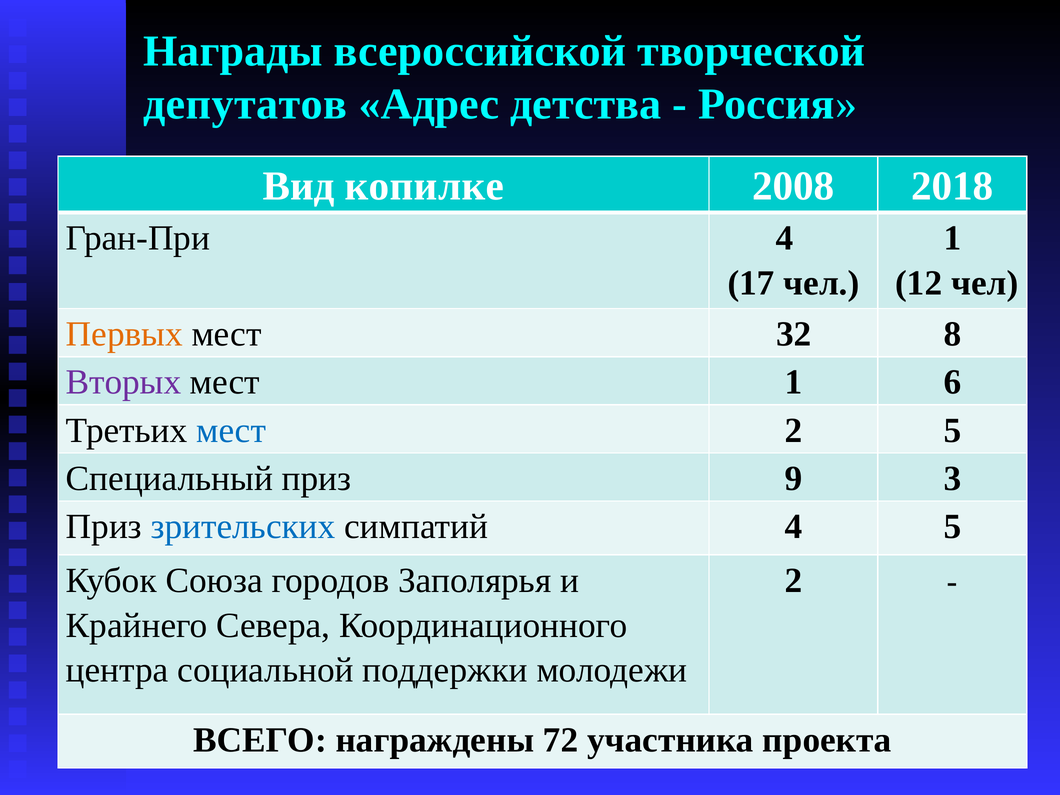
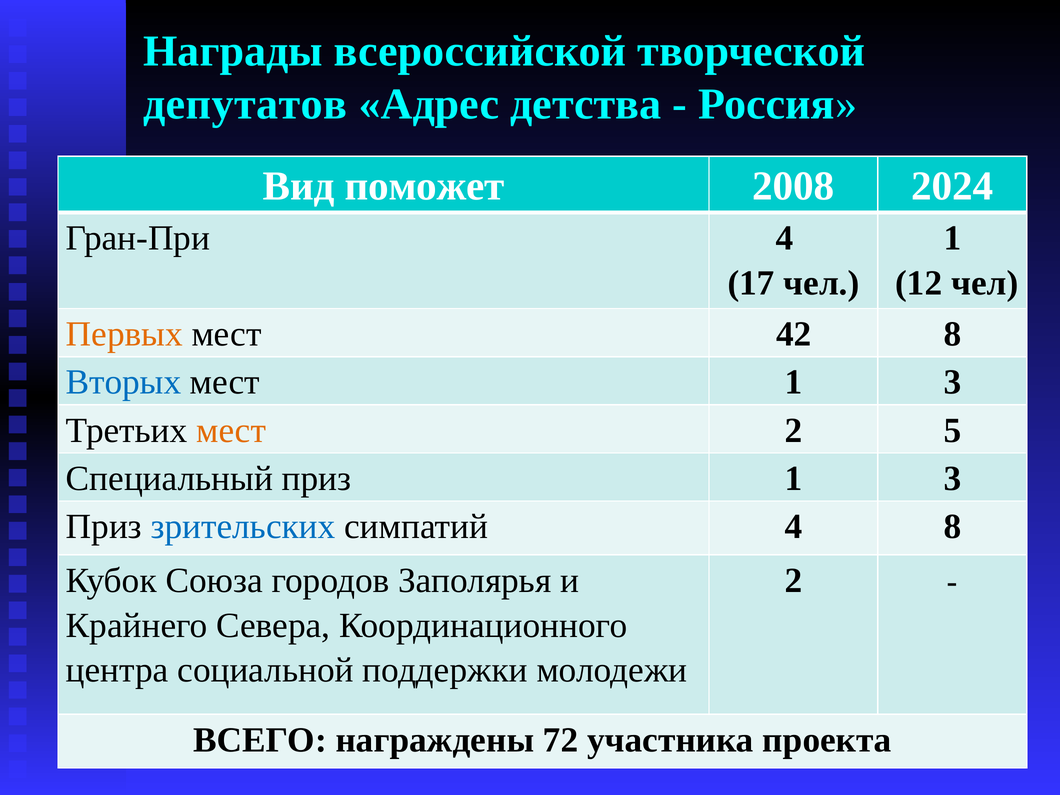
копилке: копилке -> поможет (425, 186)
2018: 2018 -> 2024 (952, 186)
32: 32 -> 42 (794, 334)
Вторых colour: purple -> blue (124, 382)
мест 1 6: 6 -> 3 (952, 382)
мест colour: blue -> orange (231, 430)
приз 9: 9 -> 1 (793, 479)
4 5: 5 -> 8 (952, 527)
